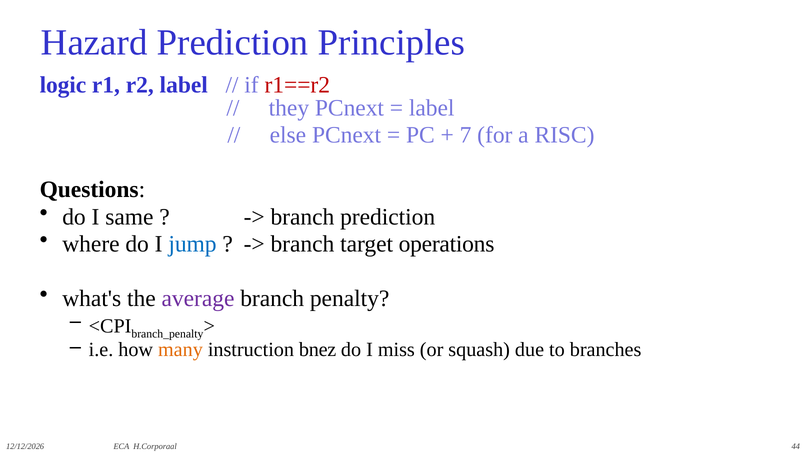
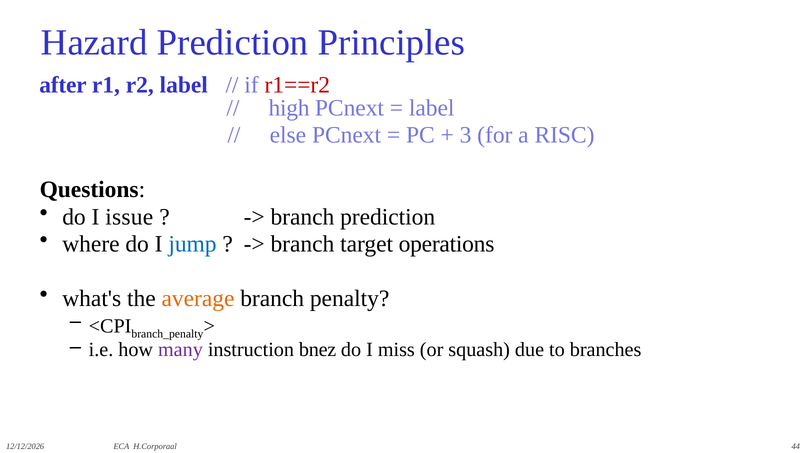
logic: logic -> after (63, 85)
they: they -> high (289, 108)
7: 7 -> 3 (466, 135)
same: same -> issue (129, 217)
average colour: purple -> orange (198, 299)
many colour: orange -> purple (180, 350)
